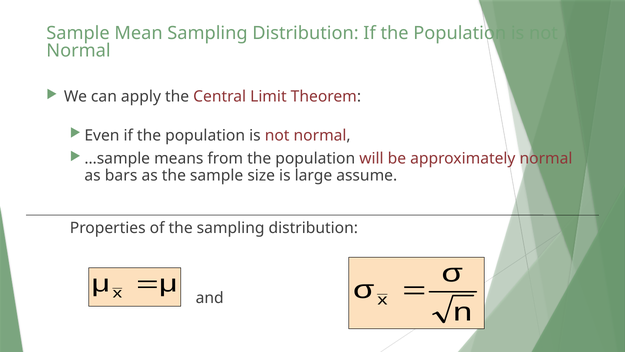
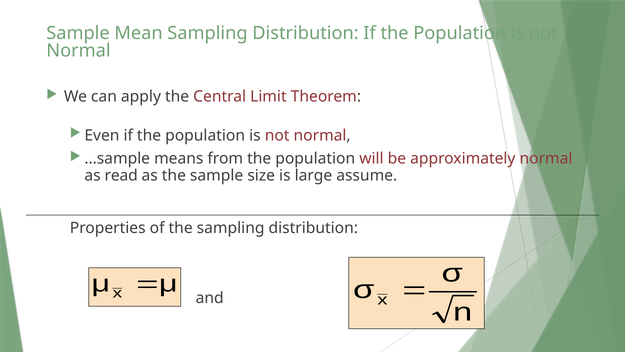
bars: bars -> read (121, 175)
